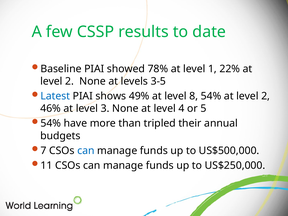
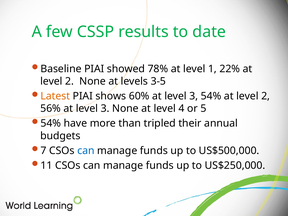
Latest colour: blue -> orange (55, 96)
49%: 49% -> 60% (139, 96)
8: 8 -> 3 (194, 96)
46%: 46% -> 56% (51, 109)
